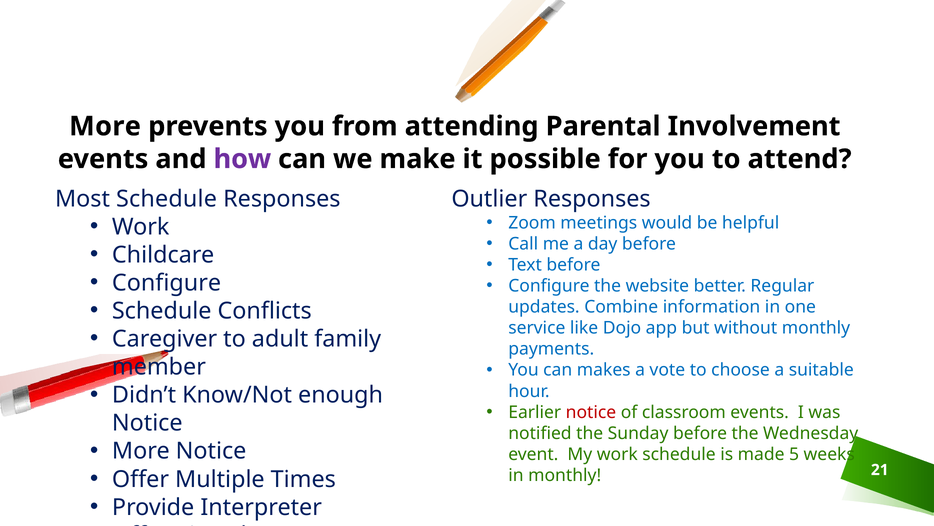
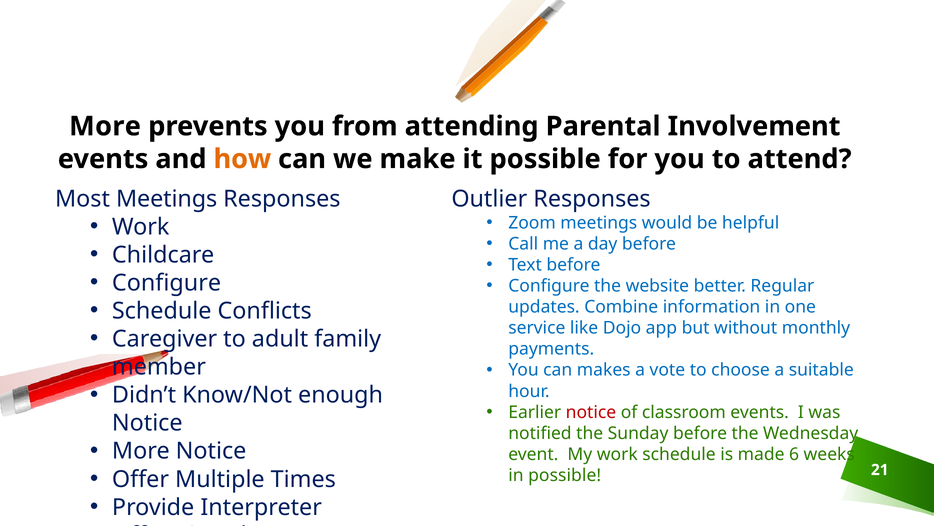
how colour: purple -> orange (242, 159)
Most Schedule: Schedule -> Meetings (167, 199)
5: 5 -> 6 (794, 454)
in monthly: monthly -> possible (565, 475)
